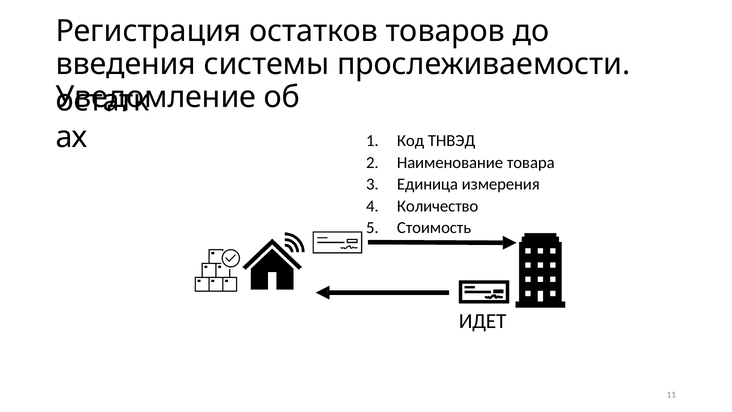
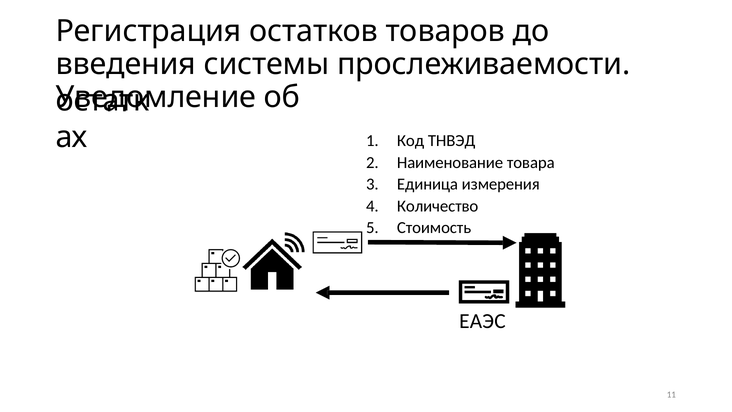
ИДЕТ: ИДЕТ -> ЕАЭС (482, 321)
